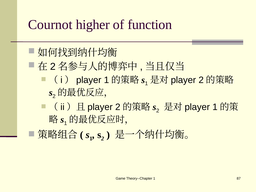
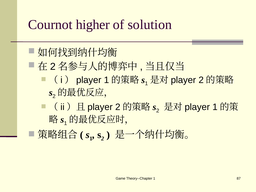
function: function -> solution (150, 25)
